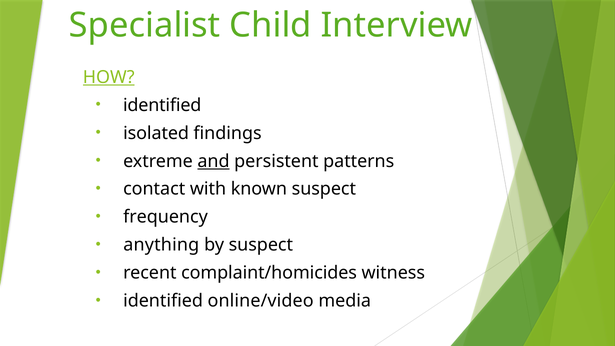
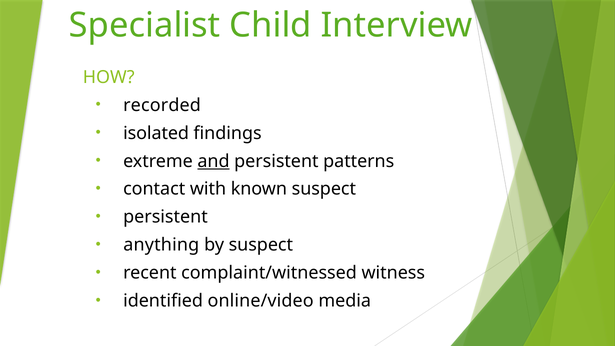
HOW underline: present -> none (109, 77)
identified: identified -> recorded (162, 105)
frequency: frequency -> persistent (165, 217)
complaint/homicides: complaint/homicides -> complaint/witnessed (269, 273)
